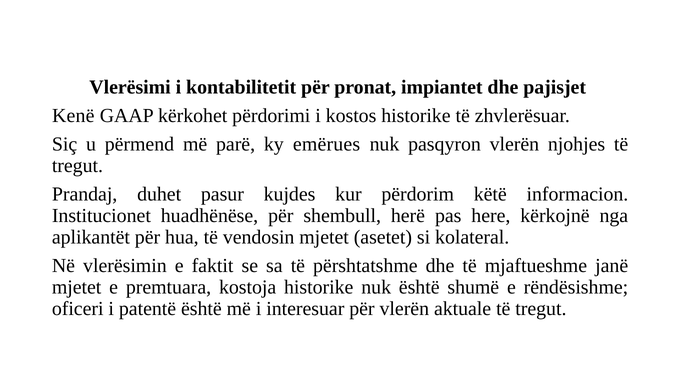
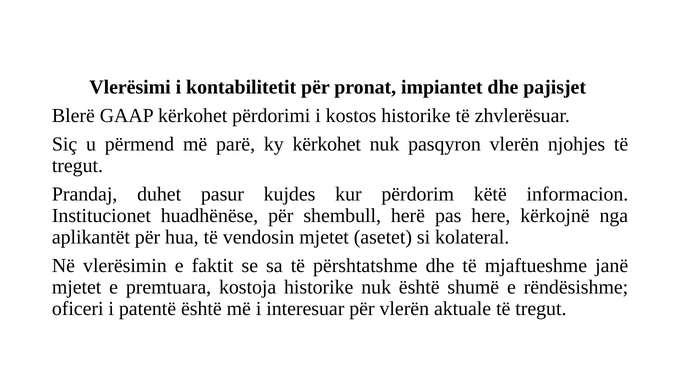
Kenë: Kenë -> Blerë (73, 116)
ky emërues: emërues -> kërkohet (327, 144)
